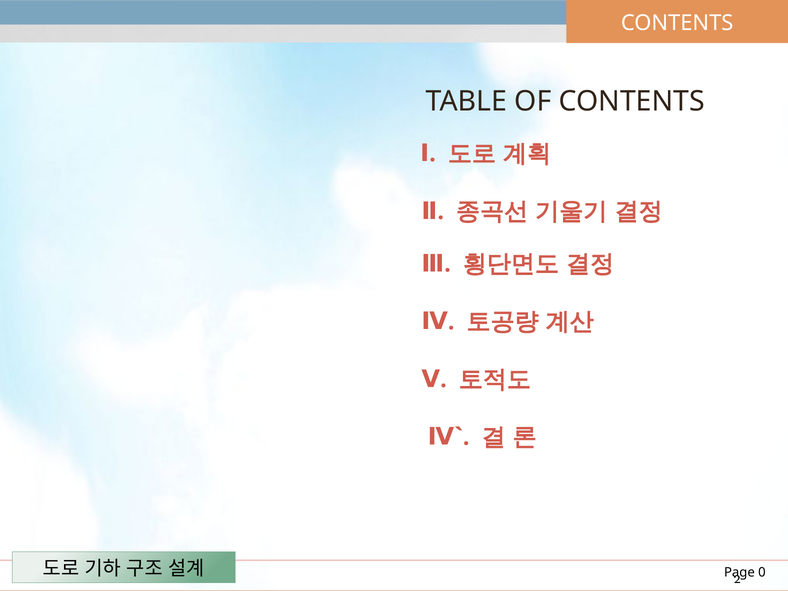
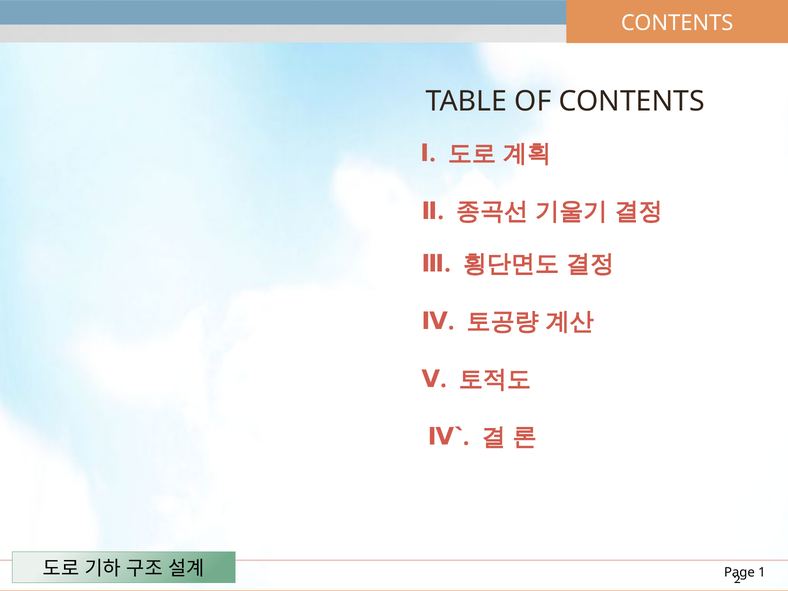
0: 0 -> 1 (762, 572)
